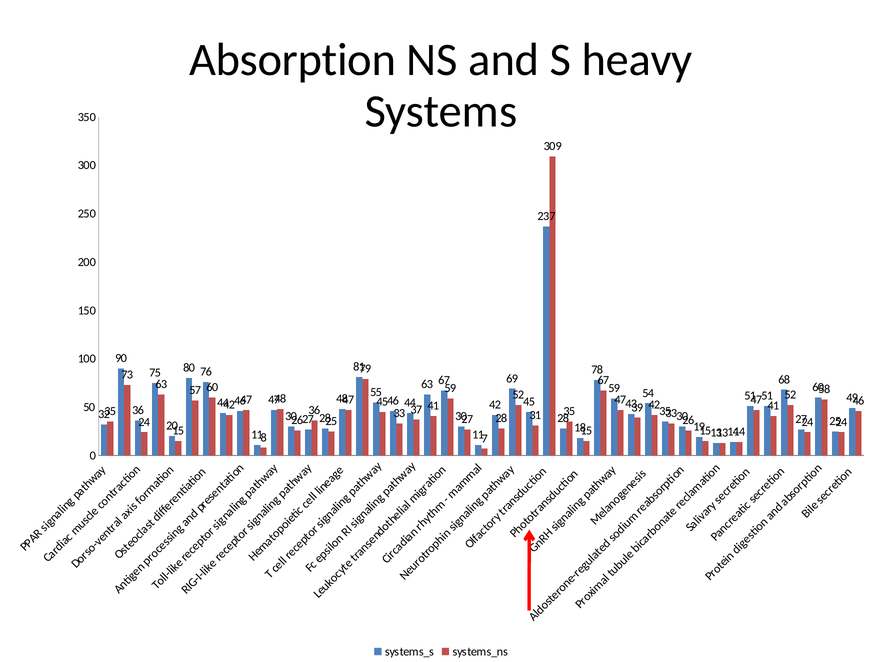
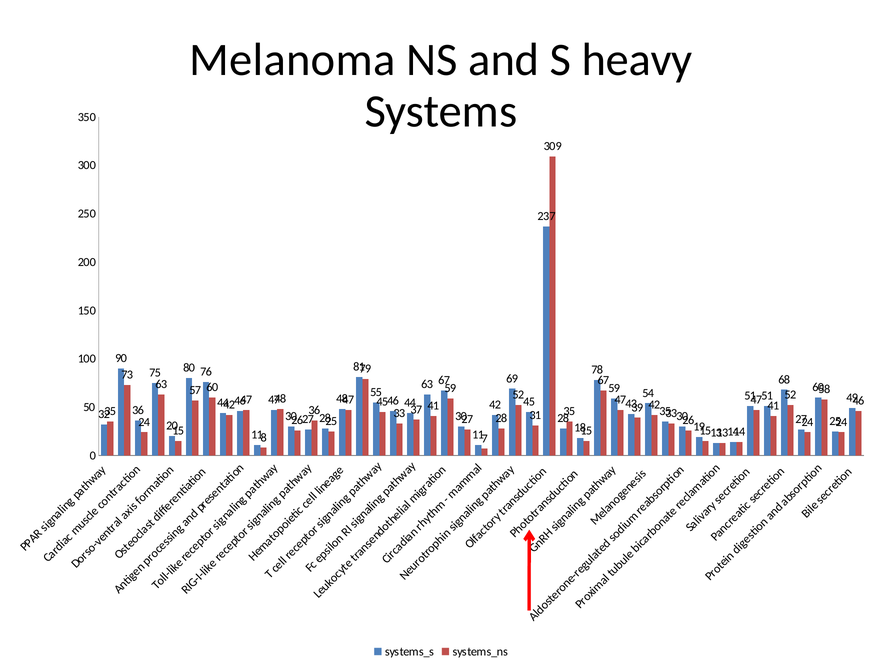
Absorption: Absorption -> Melanoma (292, 60)
